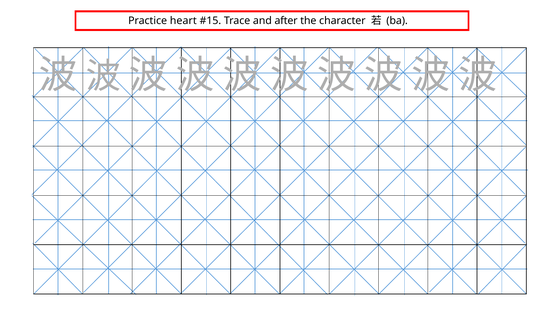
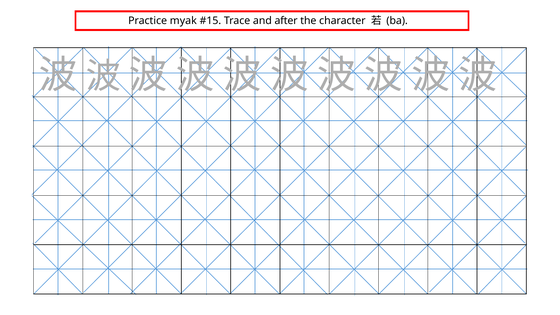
heart: heart -> myak (183, 21)
